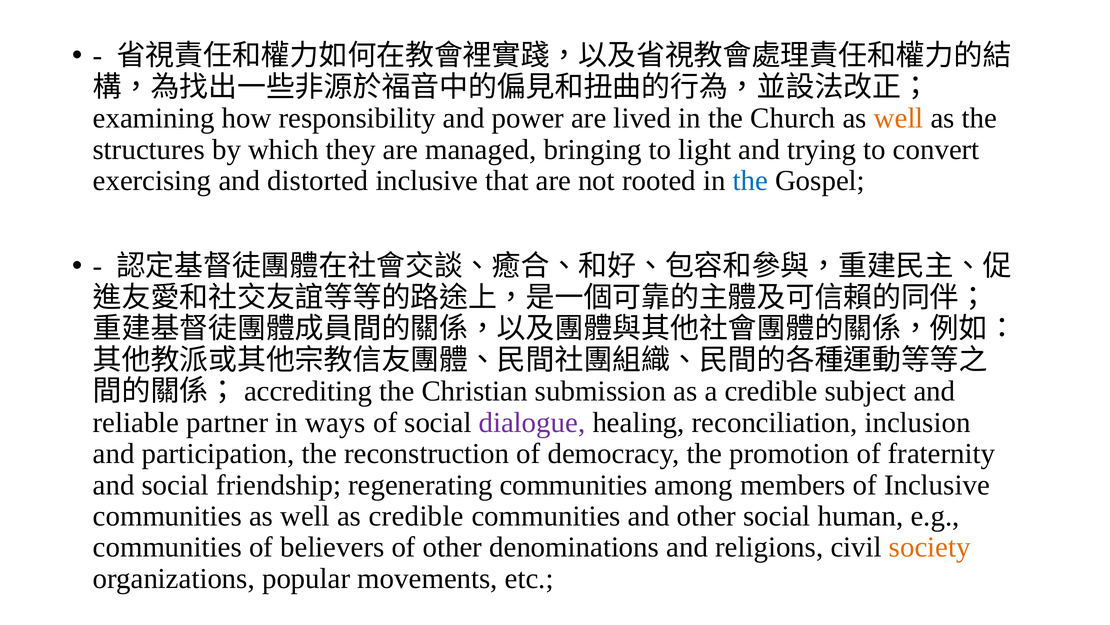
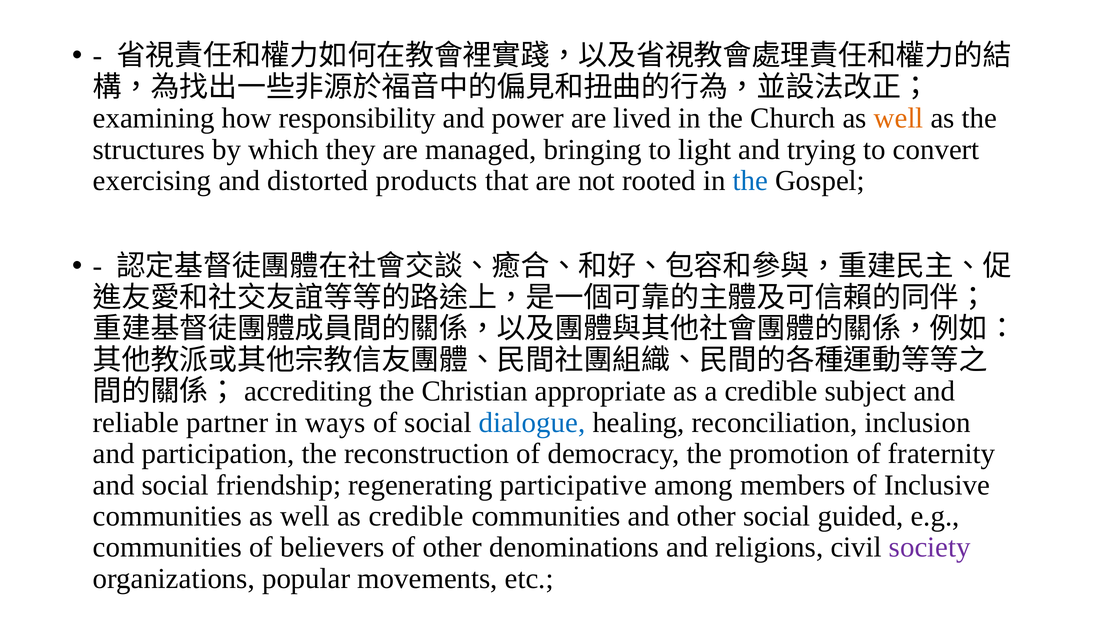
distorted inclusive: inclusive -> products (427, 181)
submission: submission -> appropriate (600, 391)
dialogue colour: purple -> blue (532, 422)
regenerating communities: communities -> participative (573, 484)
human: human -> guided (861, 516)
society colour: orange -> purple (930, 547)
